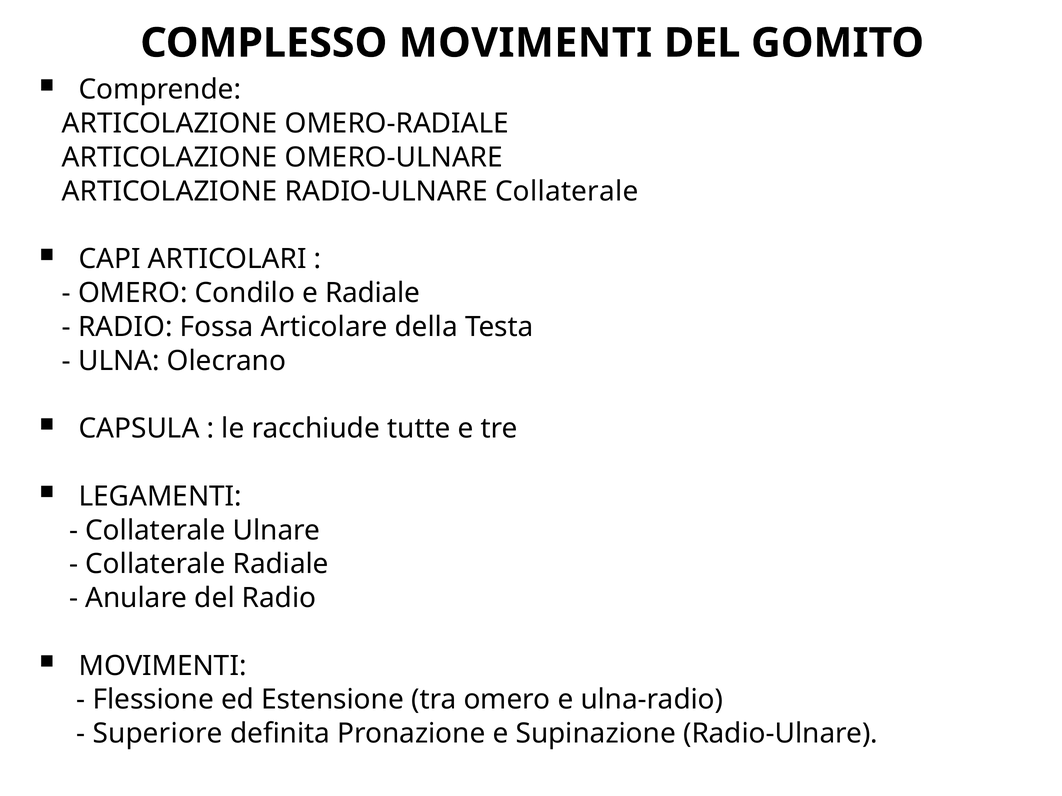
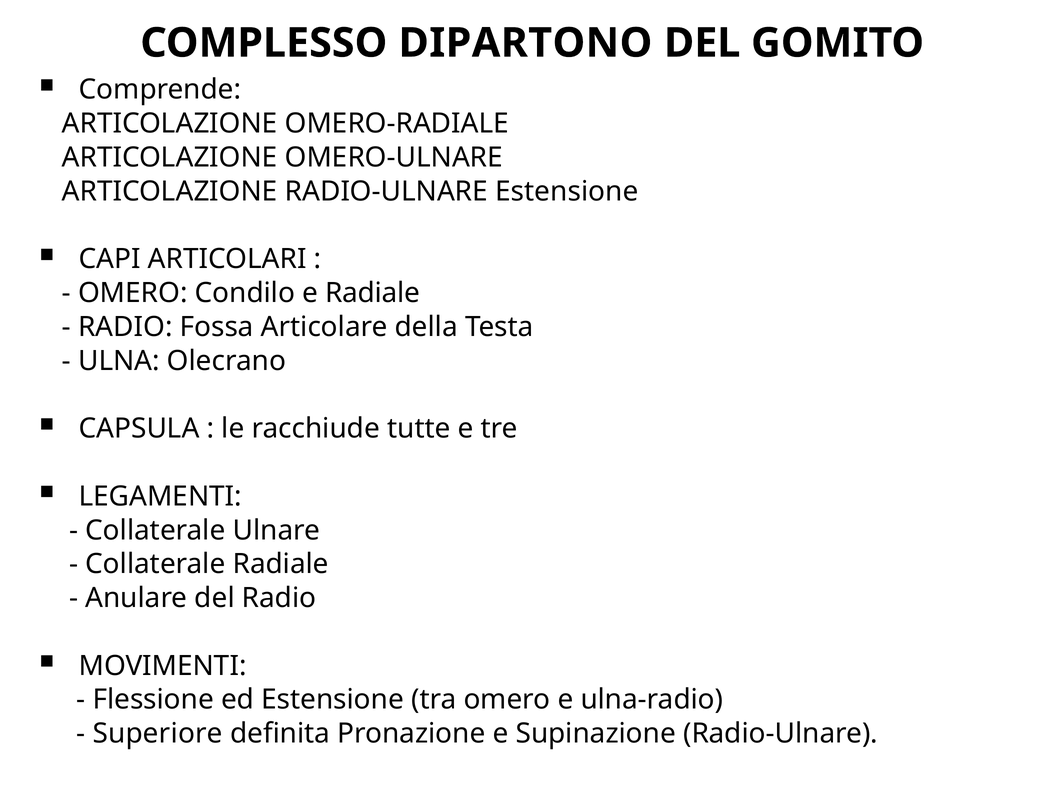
COMPLESSO MOVIMENTI: MOVIMENTI -> DIPARTONO (525, 43)
RADIO-ULNARE Collaterale: Collaterale -> Estensione (567, 192)
